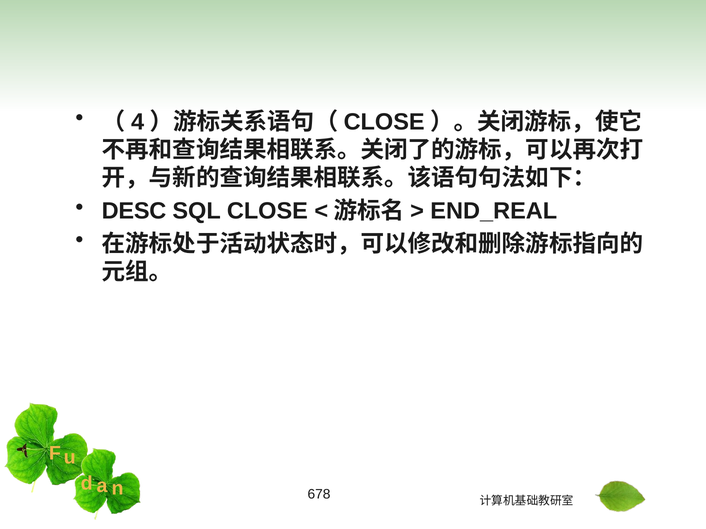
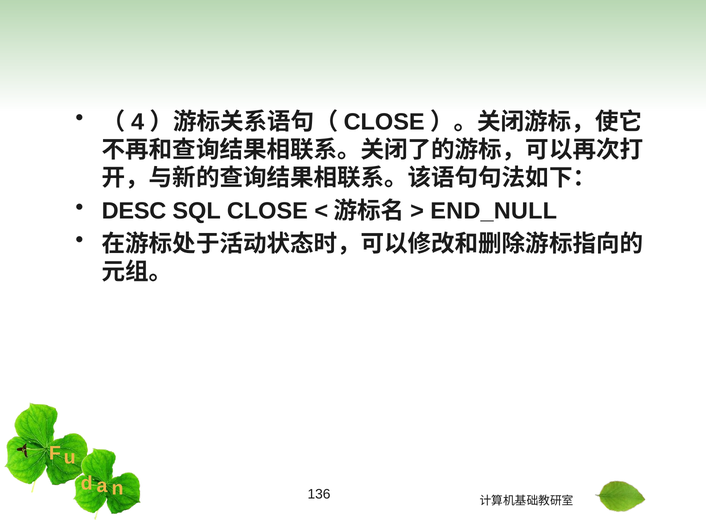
END_REAL: END_REAL -> END_NULL (494, 211)
678: 678 -> 136 (319, 495)
